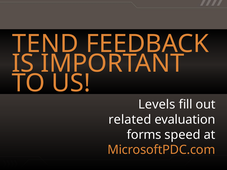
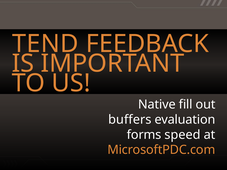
Levels: Levels -> Native (157, 105)
related: related -> buffers (130, 120)
